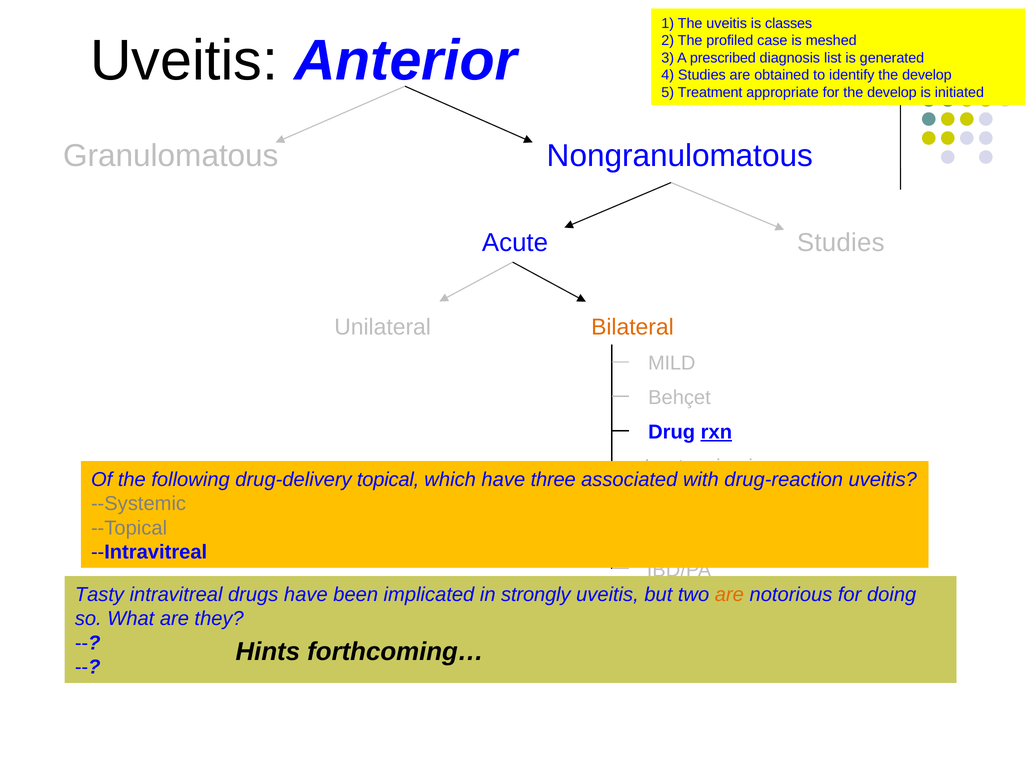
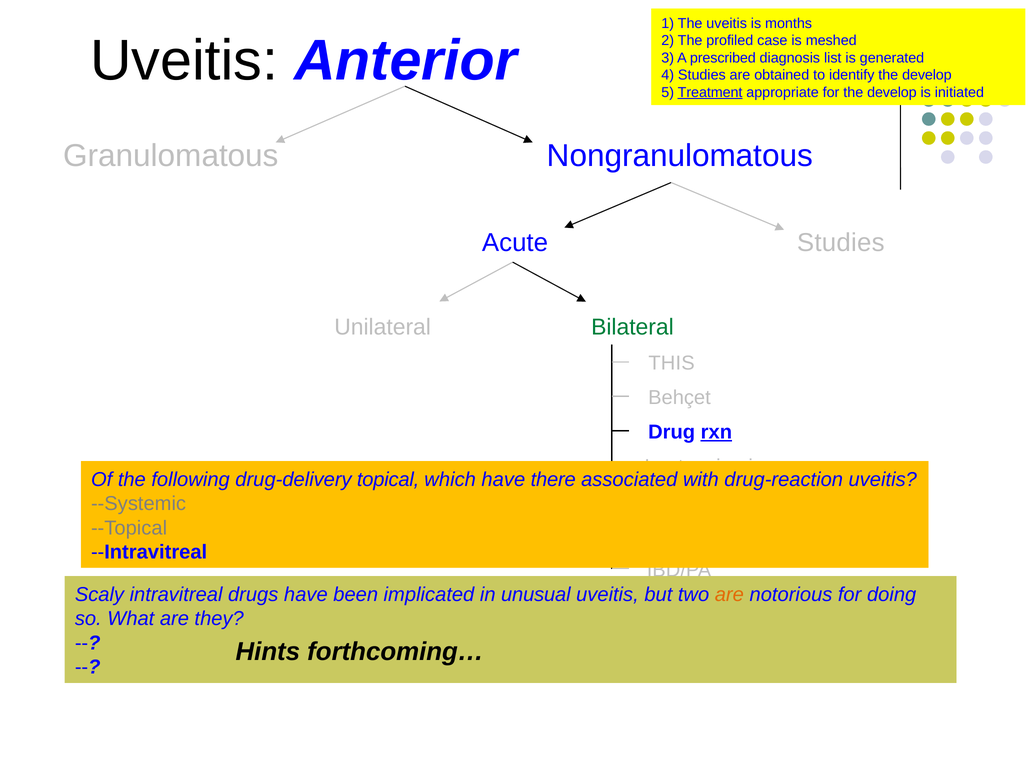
classes: classes -> months (789, 23)
Treatment underline: none -> present (710, 92)
Bilateral colour: orange -> green (632, 327)
MILD: MILD -> THIS (672, 363)
three: three -> there (553, 479)
Tasty: Tasty -> Scaly (99, 594)
strongly: strongly -> unusual (536, 594)
